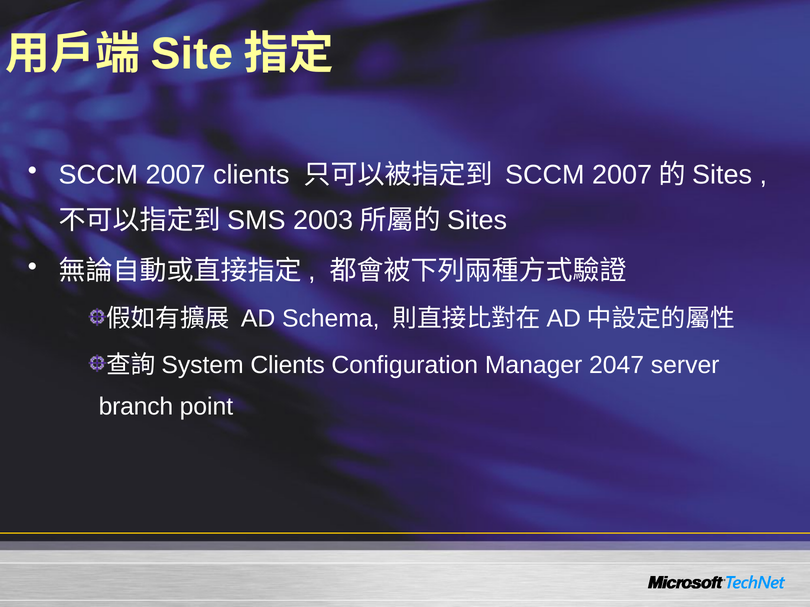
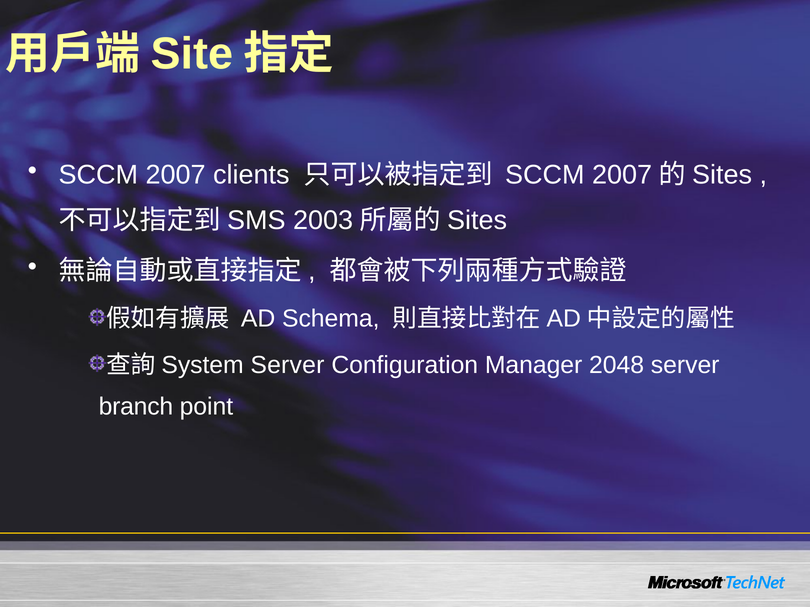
Clients: Clients -> Server (287, 365)
2047: 2047 -> 2048 (617, 365)
